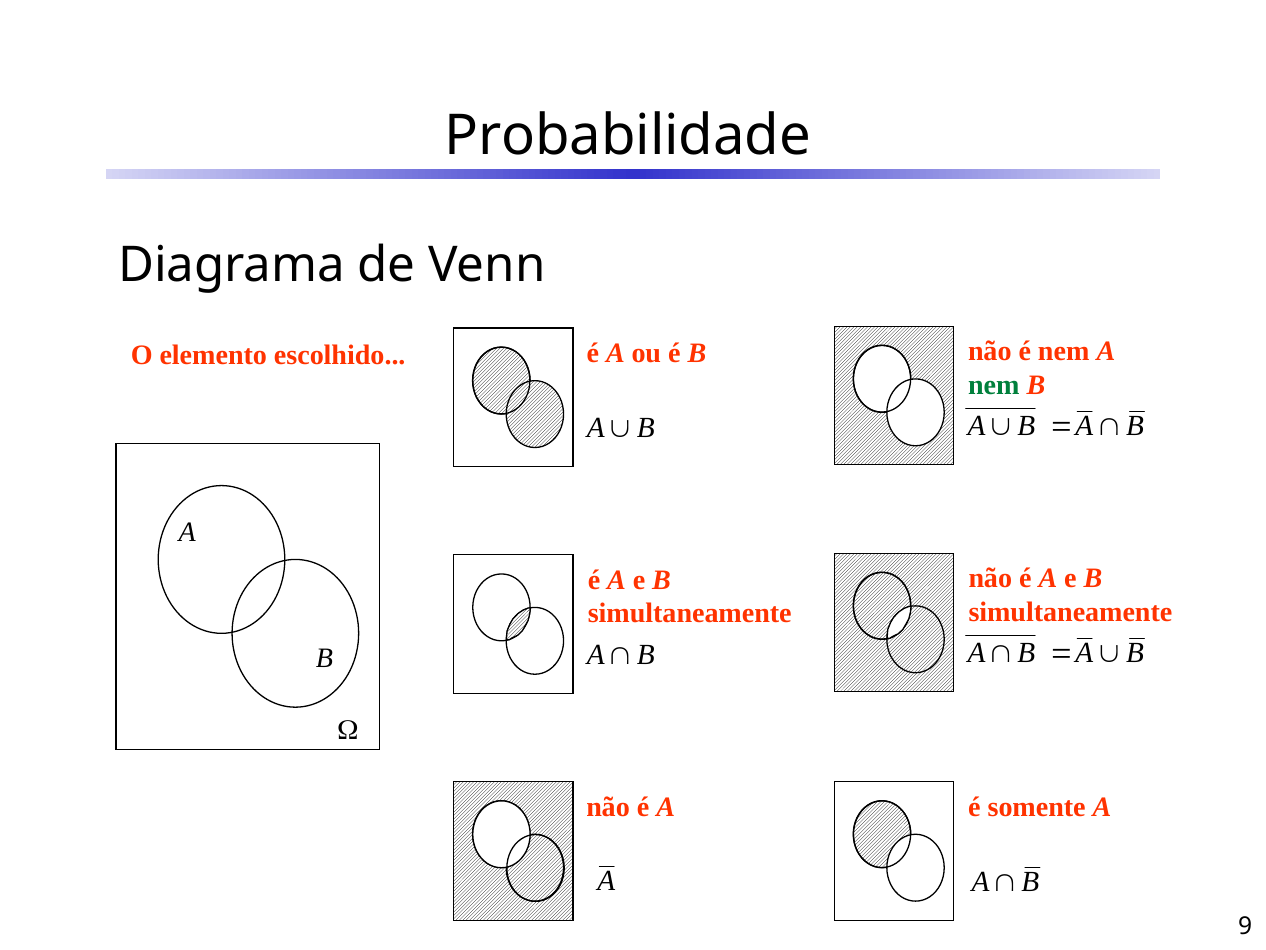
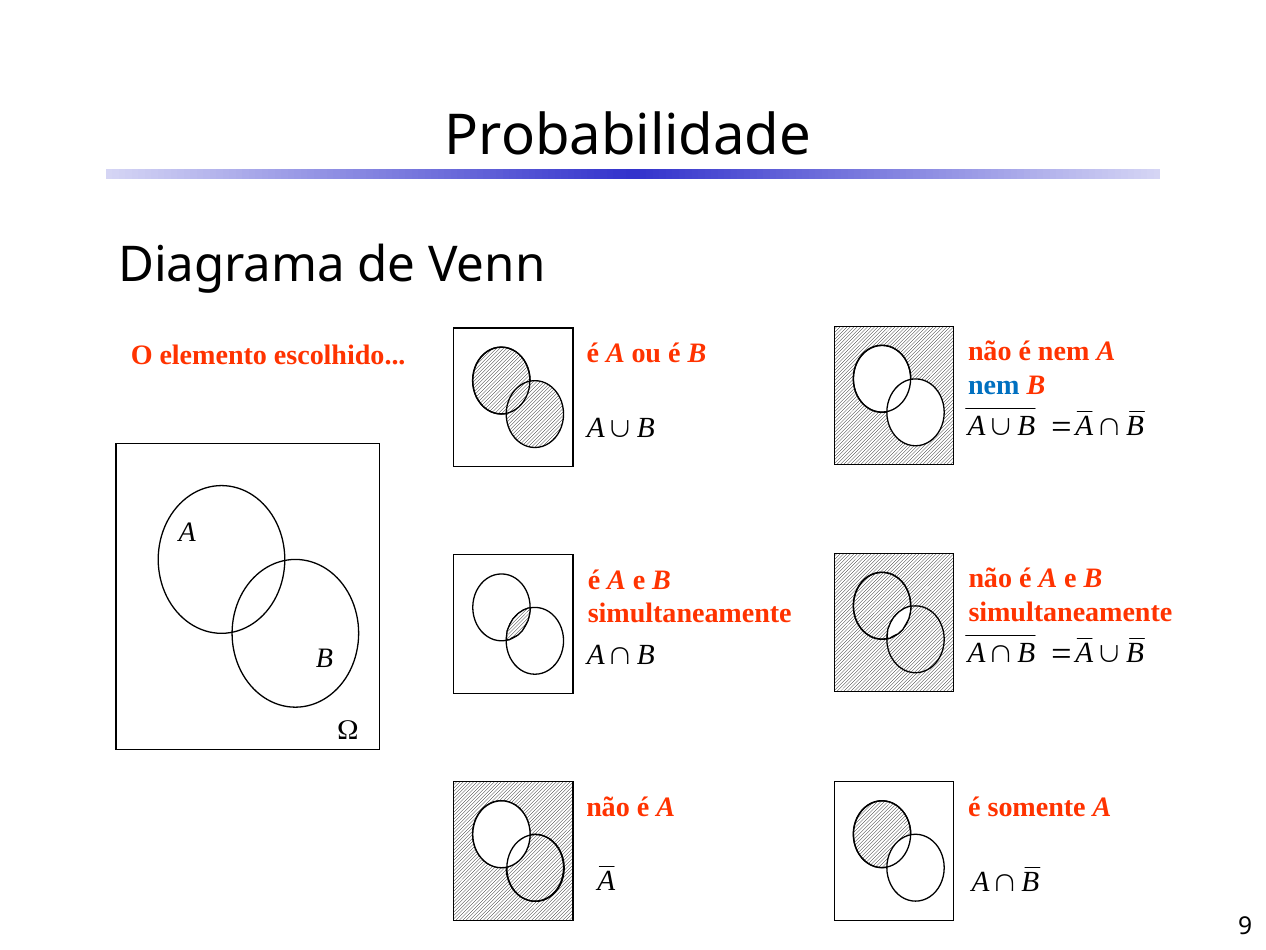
nem colour: green -> blue (994, 385)
